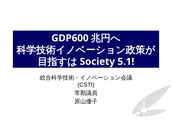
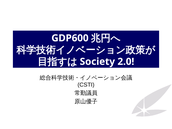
5.1: 5.1 -> 2.0 (126, 62)
